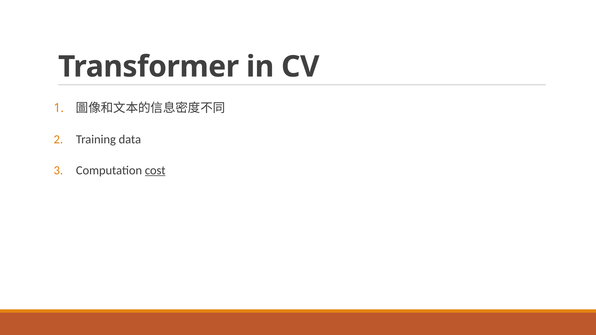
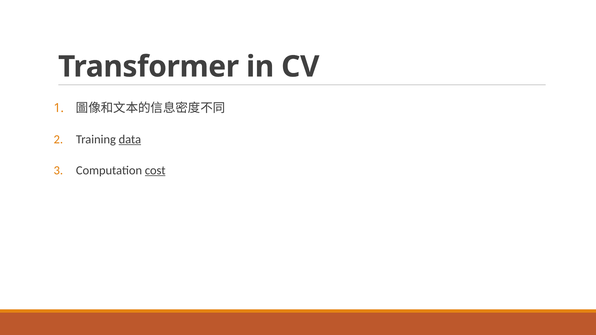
data underline: none -> present (130, 139)
